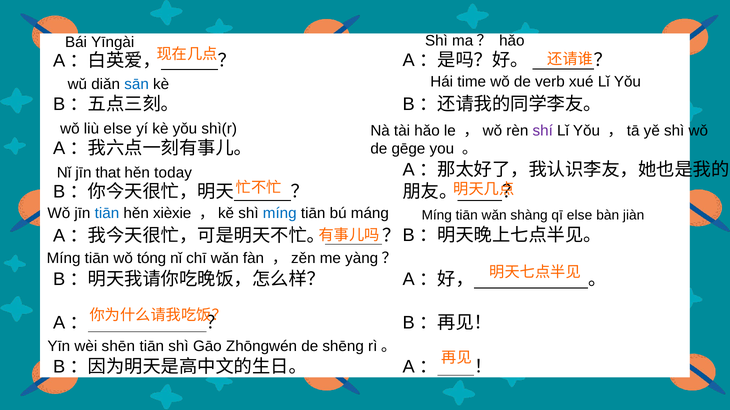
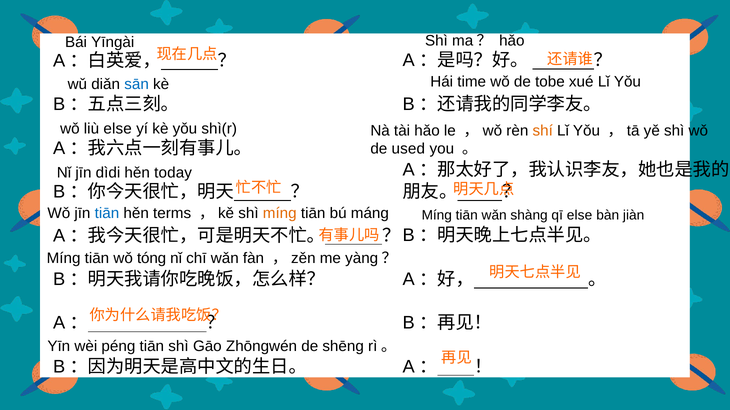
verb: verb -> tobe (550, 82)
shí colour: purple -> orange (543, 131)
gēge: gēge -> used (408, 149)
that: that -> dìdi (108, 173)
xièxie: xièxie -> terms (172, 214)
míng colour: blue -> orange (280, 214)
shēn: shēn -> péng (118, 347)
